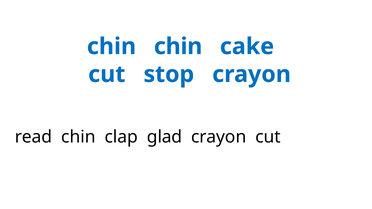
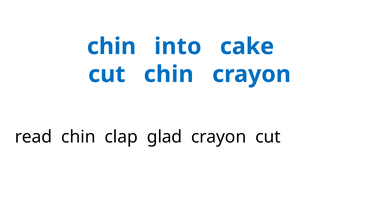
chin chin: chin -> into (178, 47)
cut stop: stop -> chin (169, 74)
